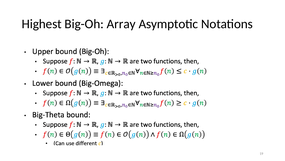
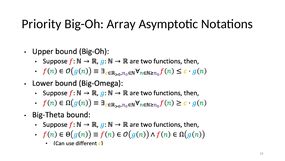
Highest: Highest -> Priority (42, 24)
